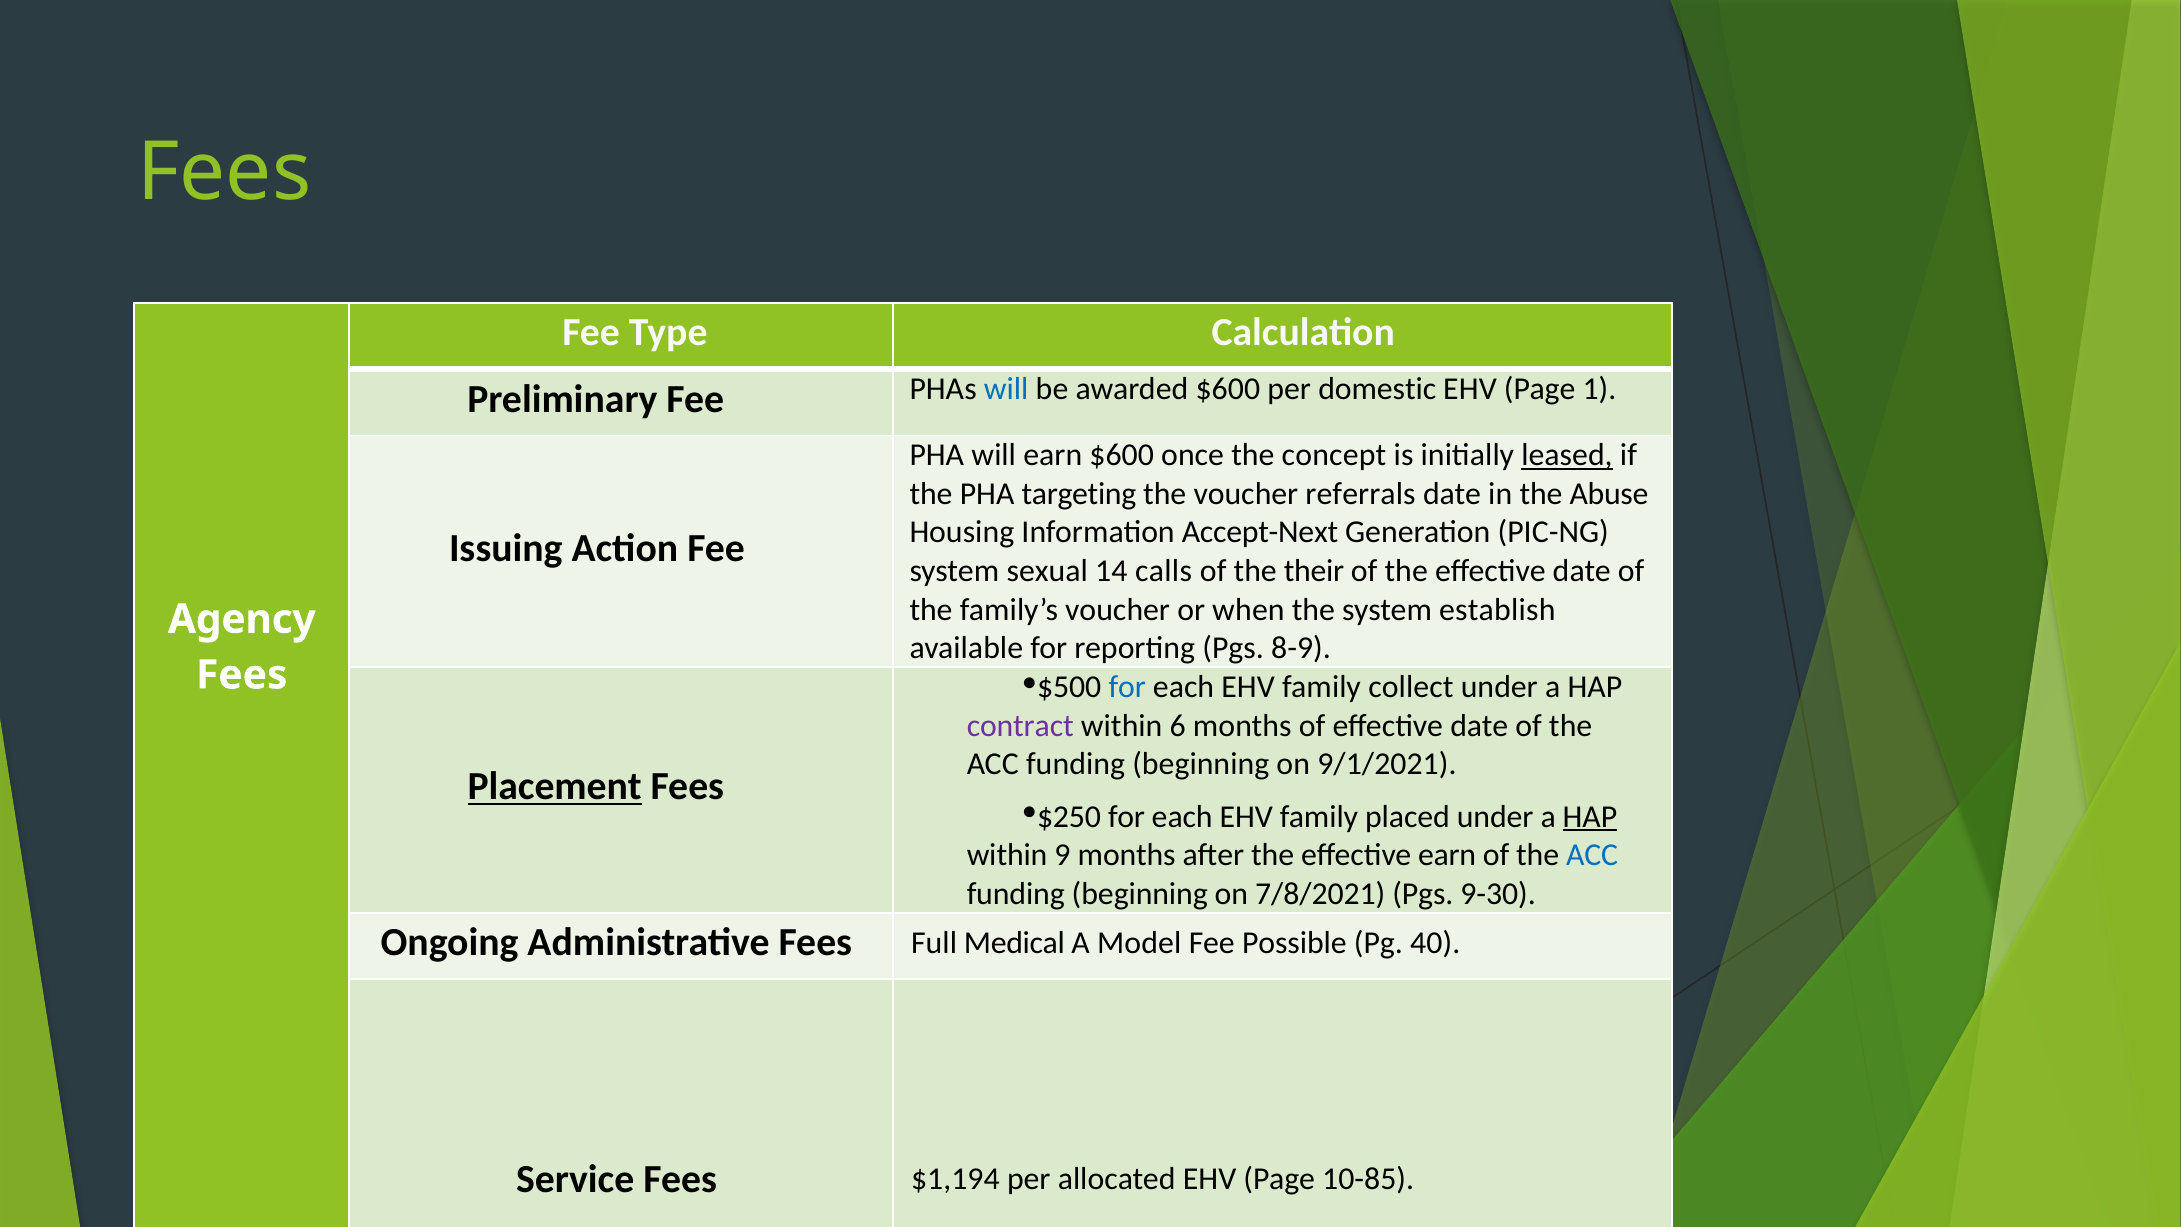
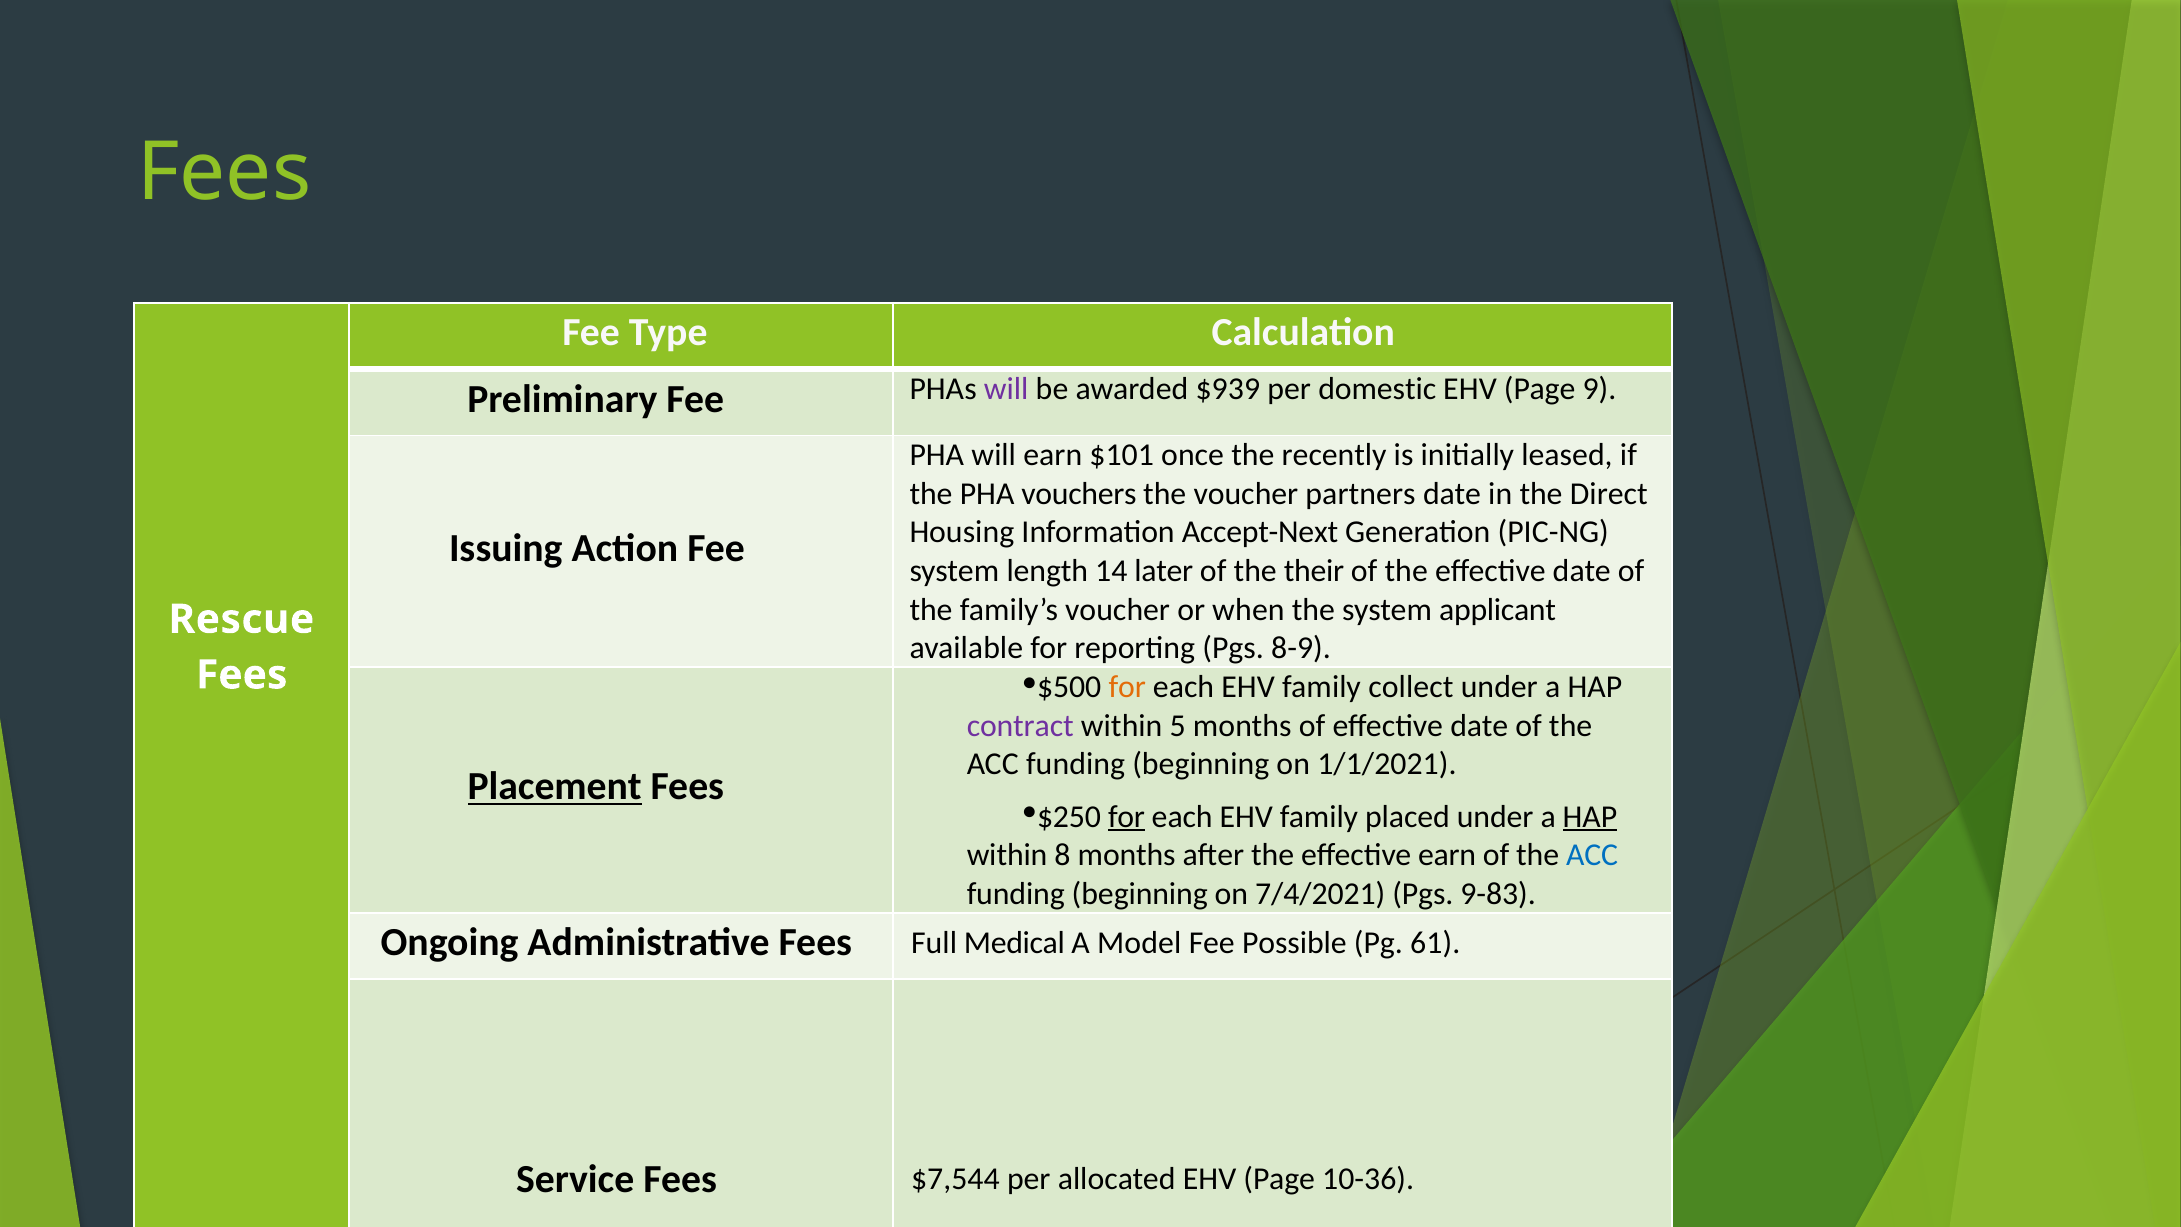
will colour: blue -> purple (1006, 389)
awarded $600: $600 -> $939 (1228, 389)
1: 1 -> 9 (1600, 389)
earn $600: $600 -> $101 (1122, 455)
concept: concept -> recently (1334, 455)
leased underline: present -> none (1567, 455)
targeting: targeting -> vouchers (1079, 494)
referrals: referrals -> partners (1361, 494)
Abuse: Abuse -> Direct (1609, 494)
sexual: sexual -> length (1047, 571)
calls: calls -> later (1164, 571)
establish: establish -> applicant (1498, 610)
Agency: Agency -> Rescue (241, 619)
for colour: blue -> orange (1127, 687)
6: 6 -> 5 (1178, 726)
9/1/2021: 9/1/2021 -> 1/1/2021 (1387, 764)
for underline: none -> present (1127, 817)
9: 9 -> 8 (1062, 855)
7/8/2021: 7/8/2021 -> 7/4/2021 (1320, 894)
9-30: 9-30 -> 9-83 (1498, 894)
40: 40 -> 61 (1435, 943)
$1,194: $1,194 -> $7,544 (955, 1179)
10-85: 10-85 -> 10-36 (1368, 1179)
